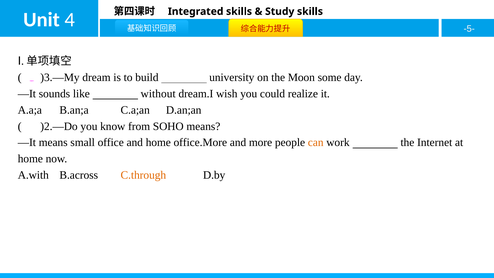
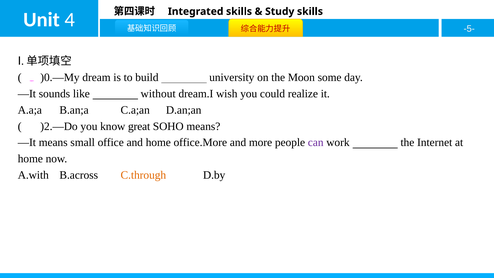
)3.—My: )3.—My -> )0.—My (60, 77)
from: from -> great (139, 126)
can colour: orange -> purple (316, 143)
